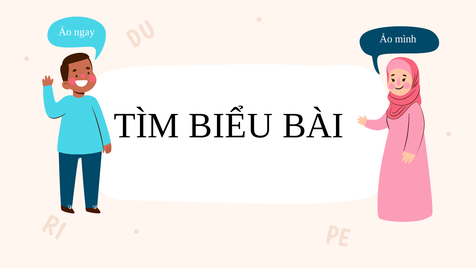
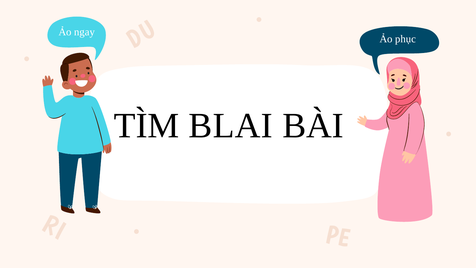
mình: mình -> phục (405, 39)
BIỂU: BIỂU -> BLAI (231, 126)
